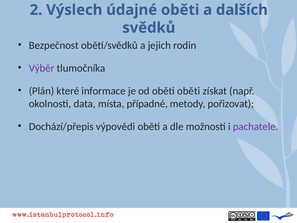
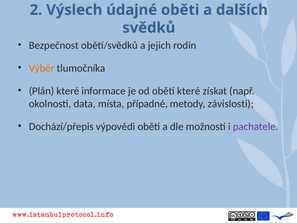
Výběr colour: purple -> orange (42, 68)
oběti oběti: oběti -> které (189, 91)
pořizovat: pořizovat -> závislosti (231, 104)
